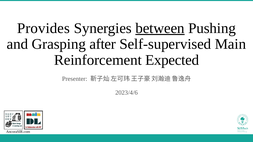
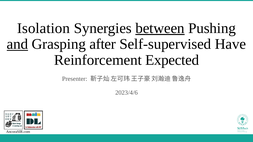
Provides: Provides -> Isolation (43, 28)
and underline: none -> present (17, 44)
Main: Main -> Have (230, 44)
